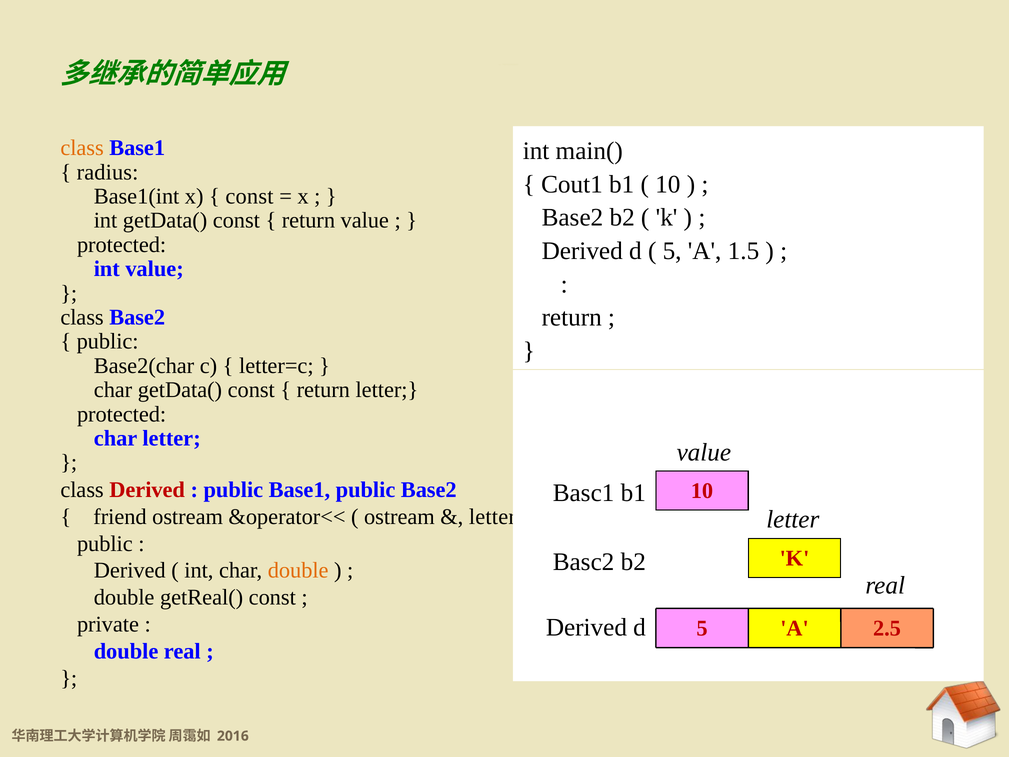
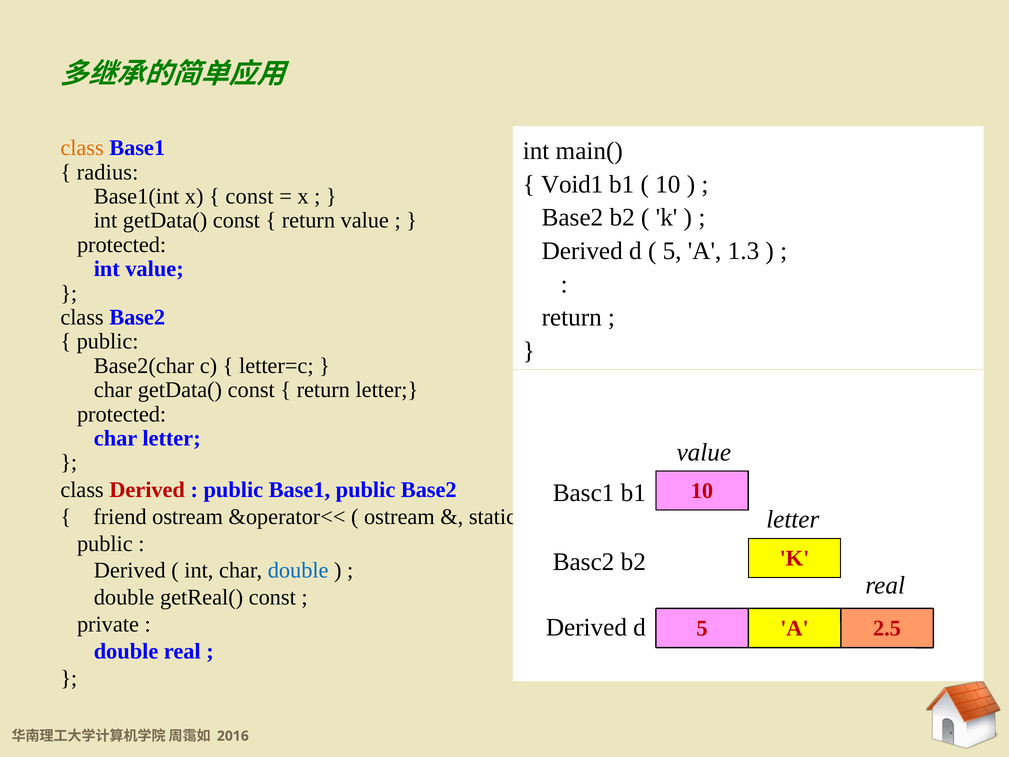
Cout1: Cout1 -> Void1 (572, 184)
1.5: 1.5 -> 1.3 (743, 251)
letter: letter -> static (492, 517)
double colour: orange -> blue (298, 570)
